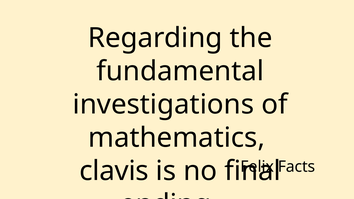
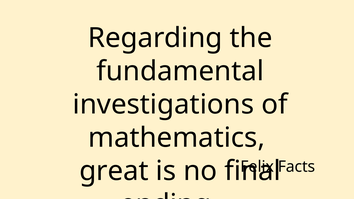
clavis: clavis -> great (114, 171)
